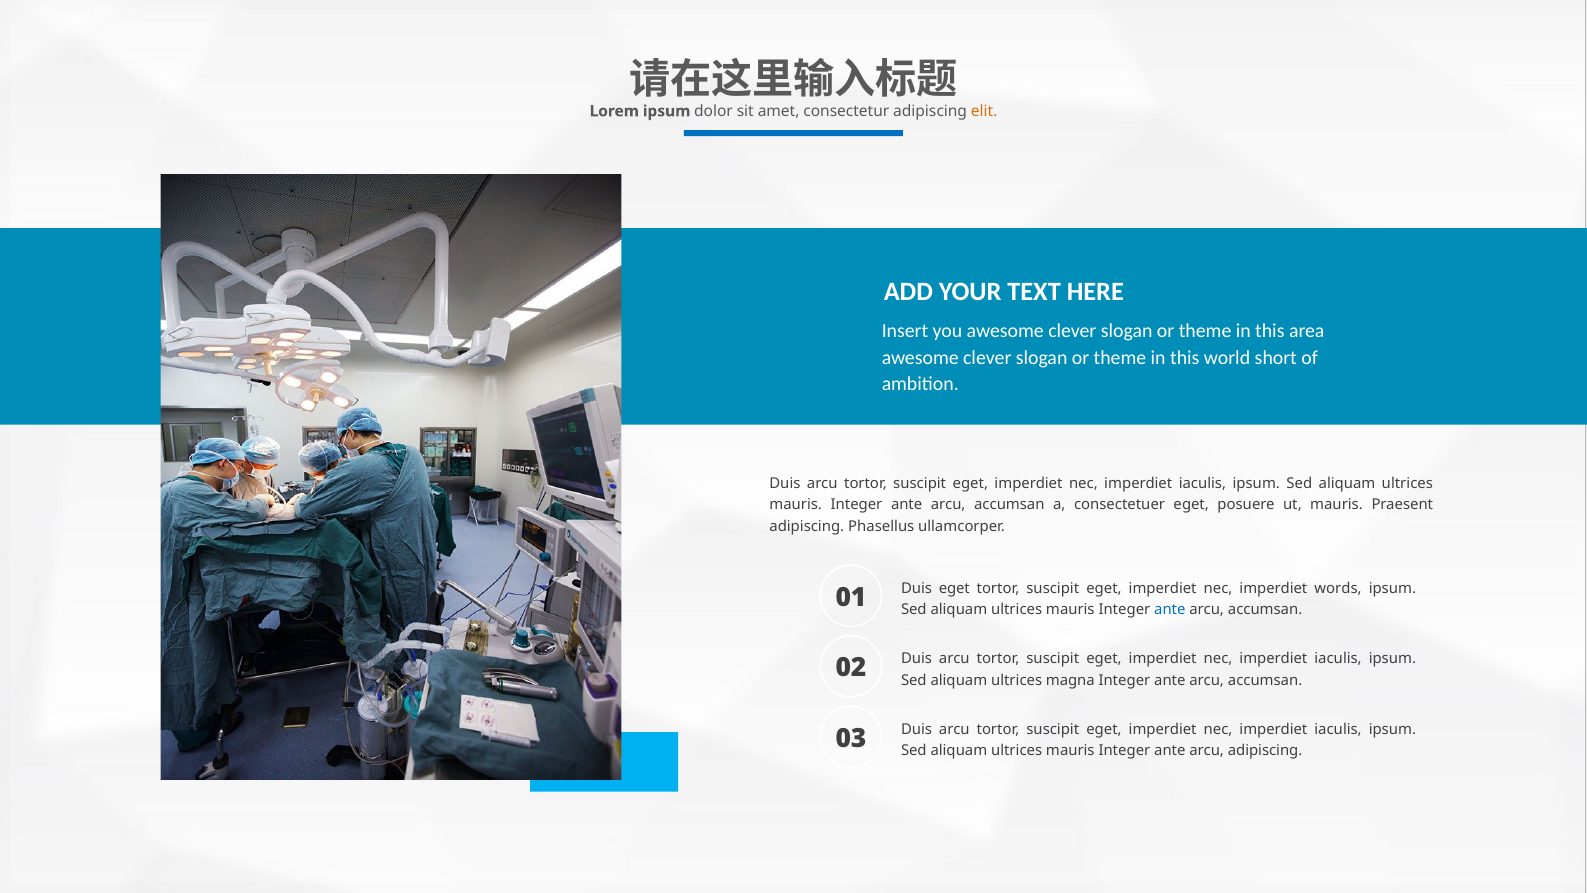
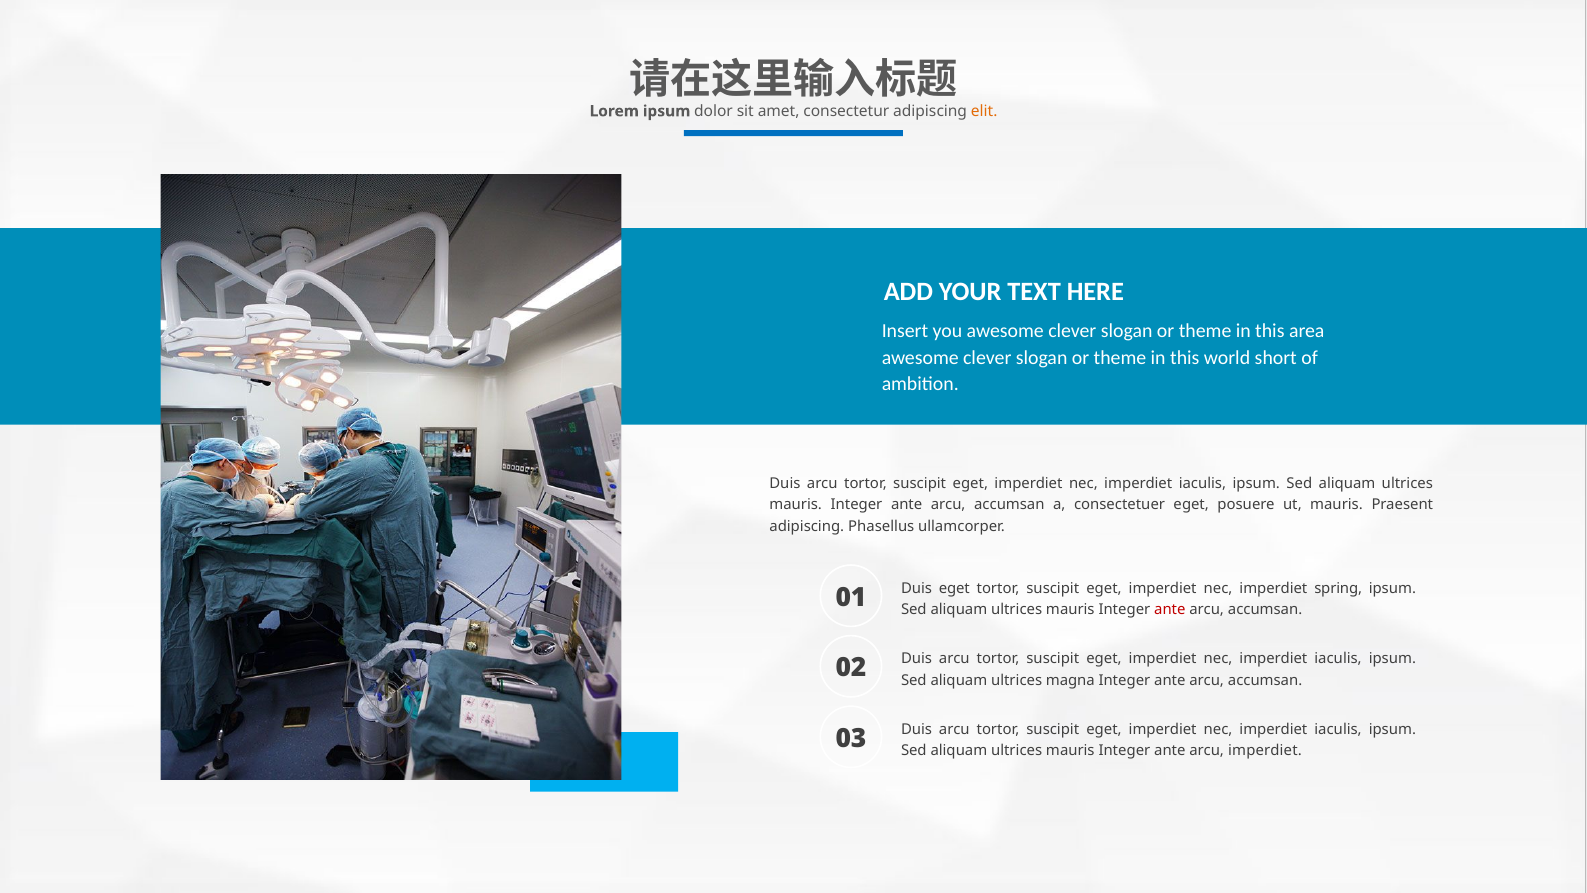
words: words -> spring (1338, 588)
ante colour: blue -> red (1170, 610)
arcu adipiscing: adipiscing -> imperdiet (1265, 751)
